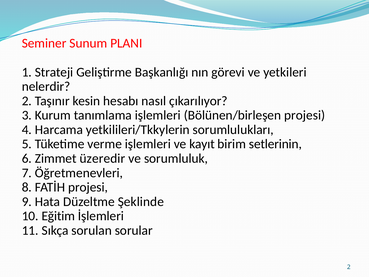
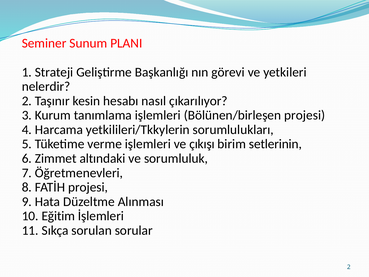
kayıt: kayıt -> çıkışı (202, 144)
üzeredir: üzeredir -> altındaki (102, 158)
Şeklinde: Şeklinde -> Alınması (141, 201)
